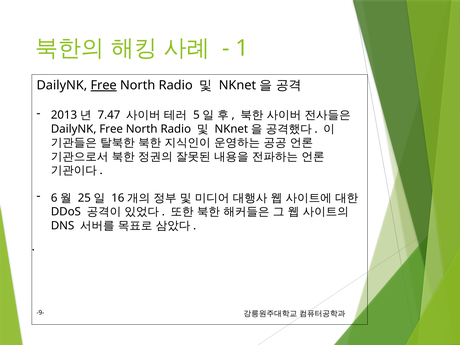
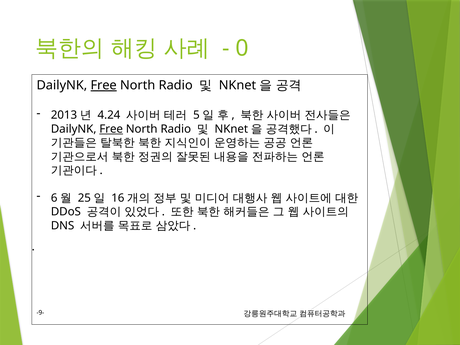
1: 1 -> 0 (242, 48)
7.47: 7.47 -> 4.24 (109, 115)
Free underline: none -> present (111, 129)
